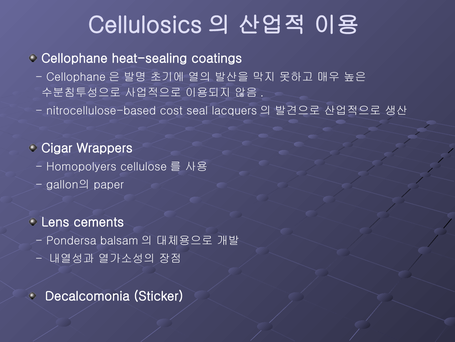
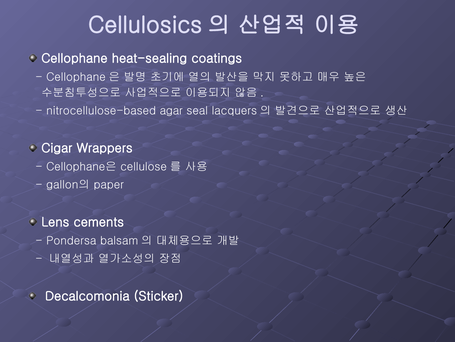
cost: cost -> agar (171, 110)
Homopolyers: Homopolyers -> Cellophane은 (81, 166)
